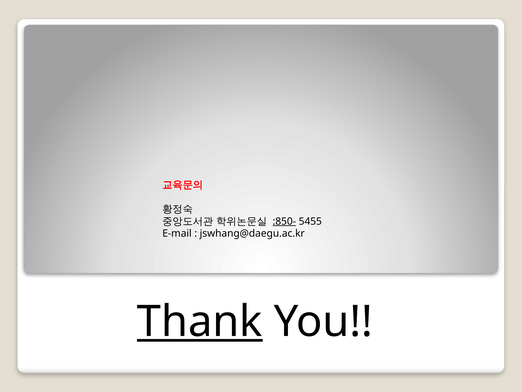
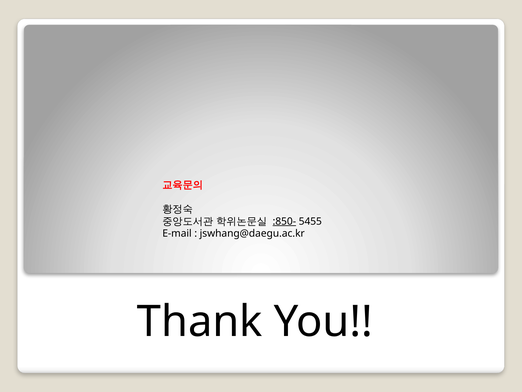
Thank underline: present -> none (200, 321)
